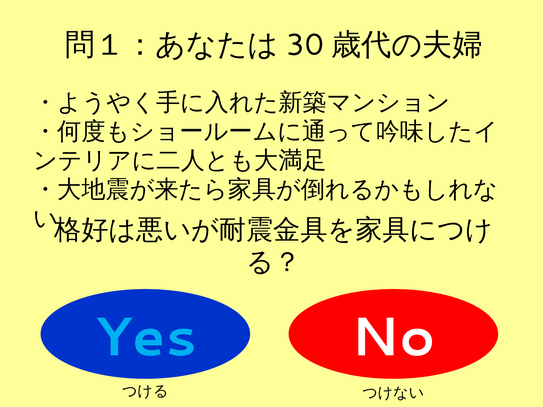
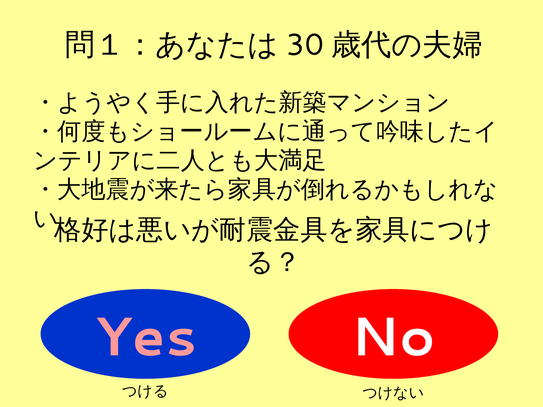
Yes colour: light blue -> pink (145, 338)
